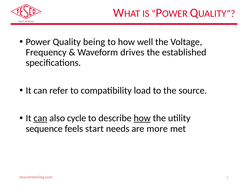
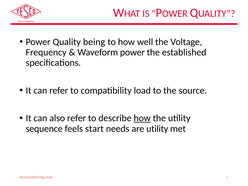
Waveform drives: drives -> power (132, 52)
can underline: present -> none (40, 118)
also cycle: cycle -> refer (77, 118)
are more: more -> utility (157, 129)
